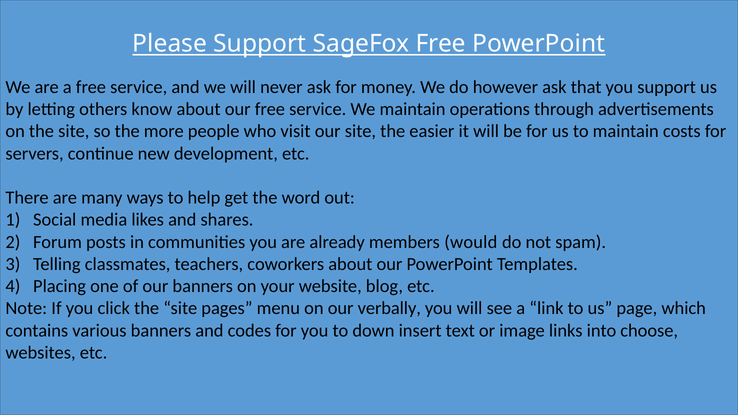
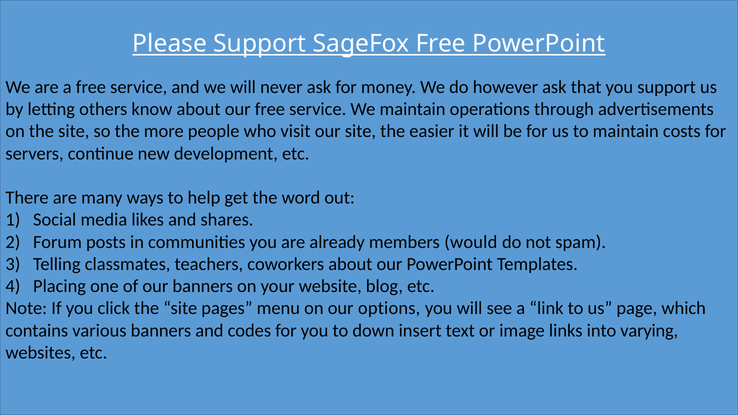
verbally: verbally -> options (389, 308)
choose: choose -> varying (649, 331)
